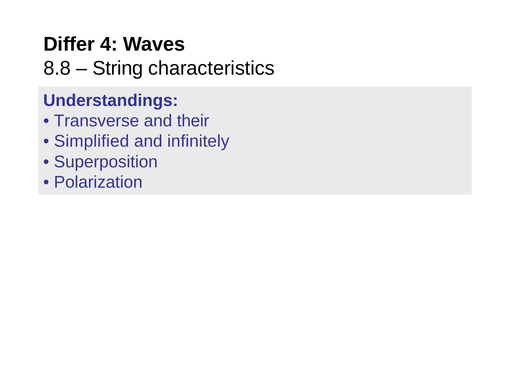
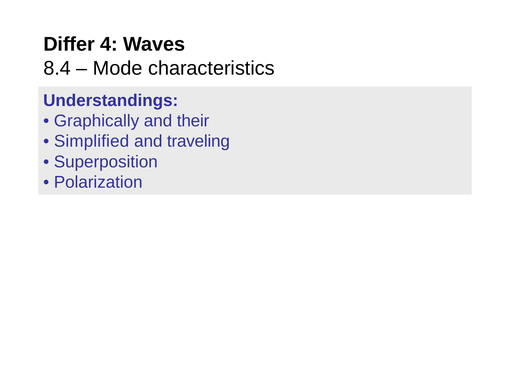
8.8: 8.8 -> 8.4 (57, 68)
String: String -> Mode (118, 68)
Transverse: Transverse -> Graphically (97, 121)
infinitely: infinitely -> traveling (198, 141)
